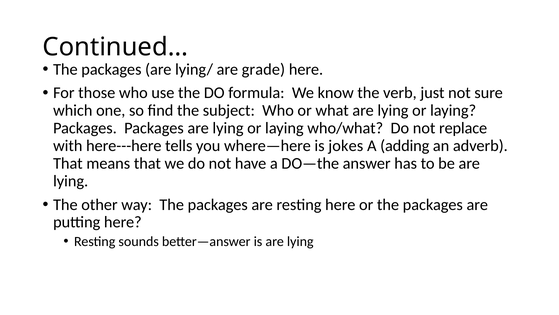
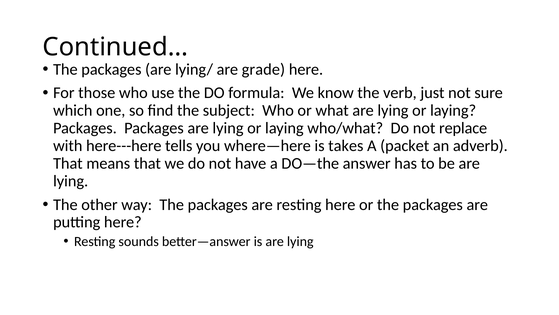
jokes: jokes -> takes (346, 146)
adding: adding -> packet (405, 146)
